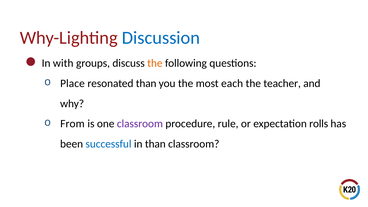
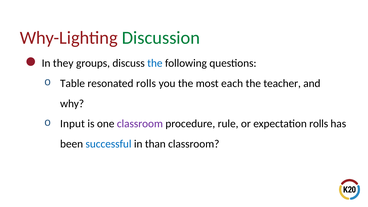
Discussion colour: blue -> green (161, 38)
with: with -> they (63, 63)
the colour: orange -> blue (155, 63)
Place: Place -> Table (73, 83)
resonated than: than -> rolls (146, 83)
From: From -> Input (72, 124)
